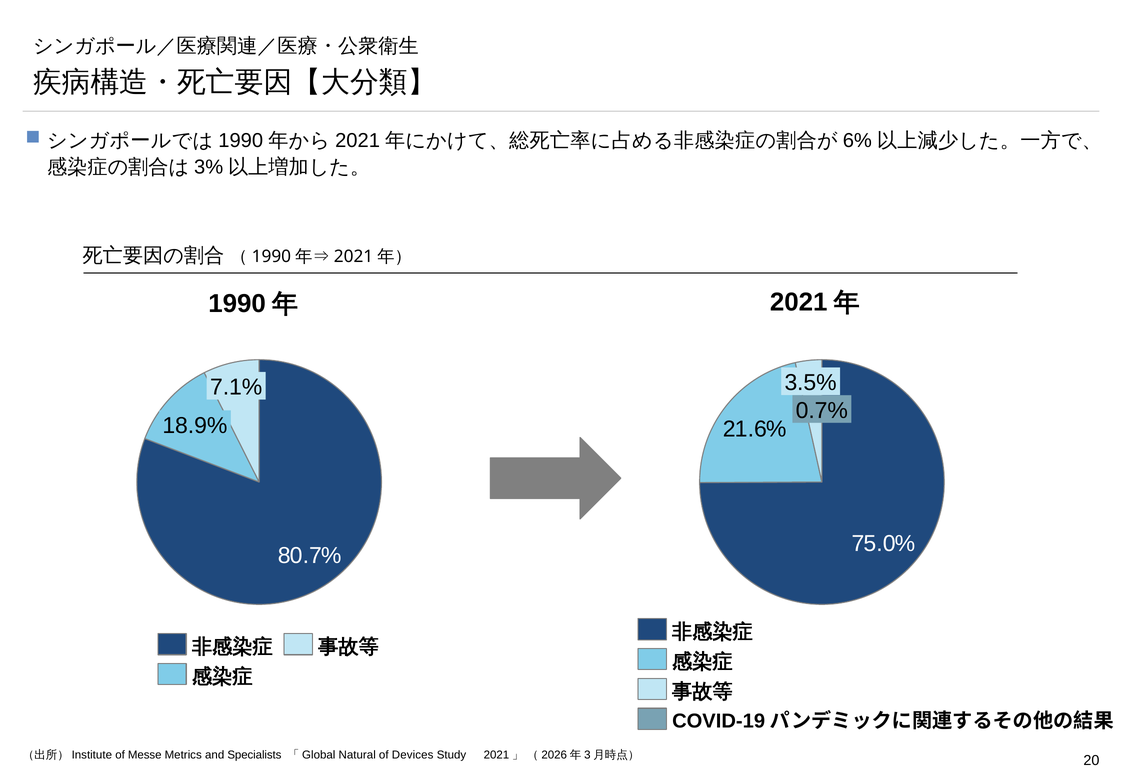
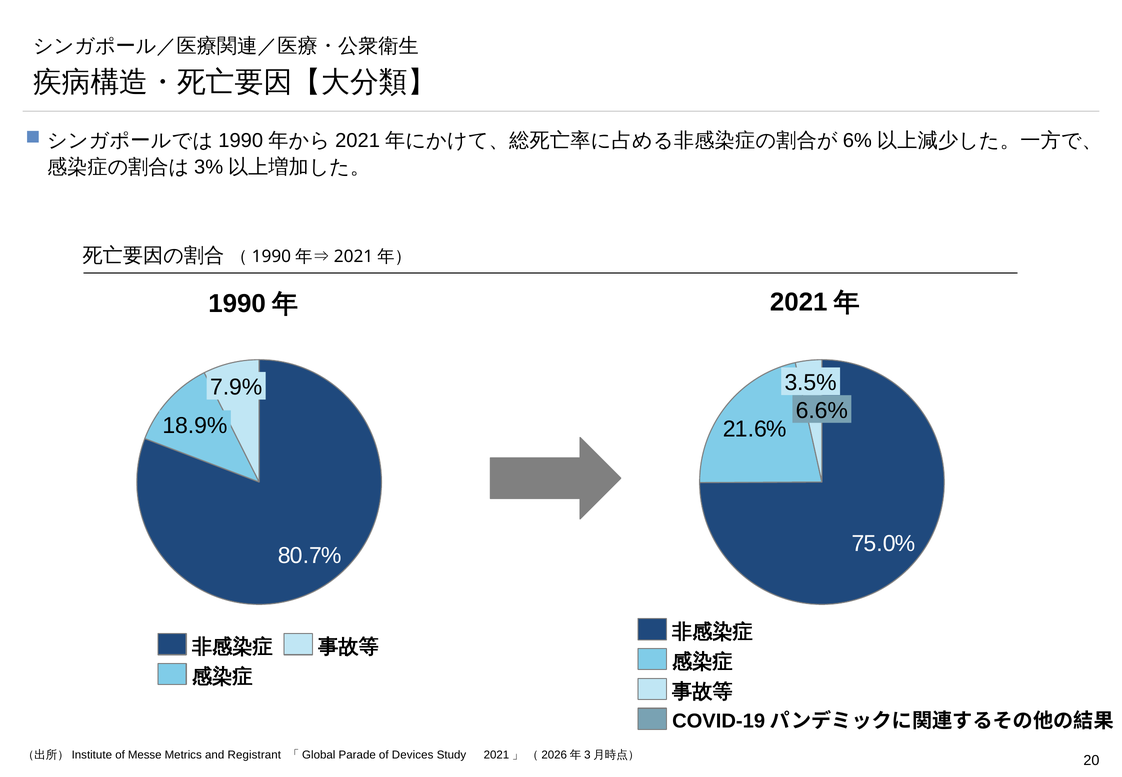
7.1%: 7.1% -> 7.9% (236, 387)
0.7%: 0.7% -> 6.6% (822, 410)
Specialists: Specialists -> Registrant (254, 755)
Natural: Natural -> Parade (357, 755)
